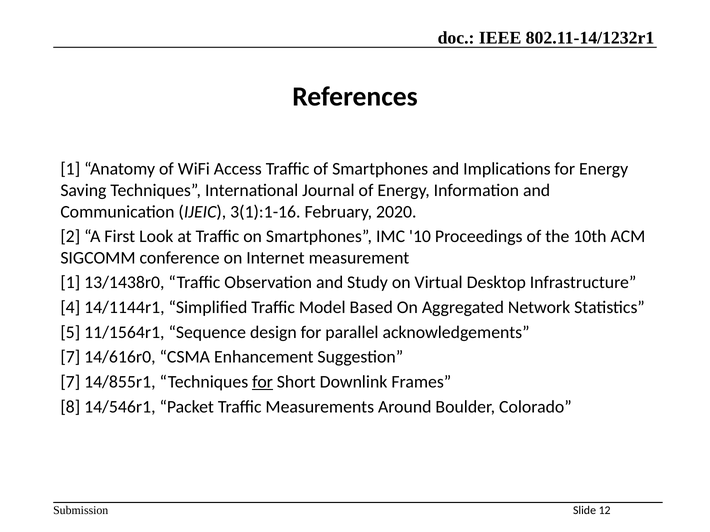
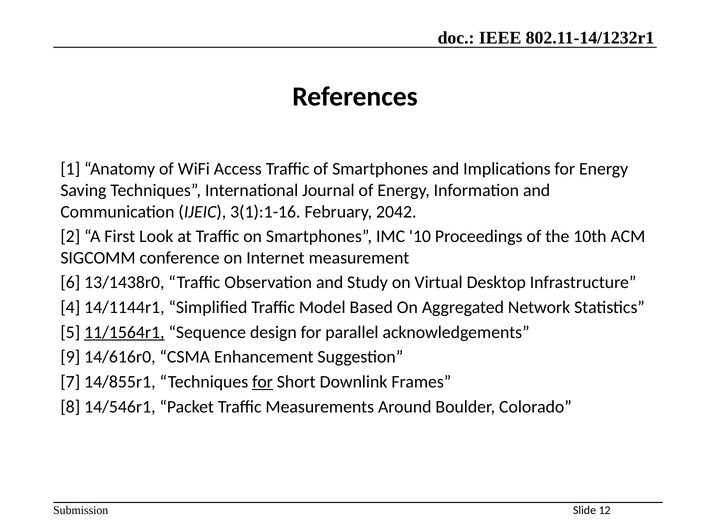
2020: 2020 -> 2042 (396, 212)
1: 1 -> 6 (70, 283)
11/1564r1 underline: none -> present (124, 333)
7: 7 -> 9 (70, 357)
